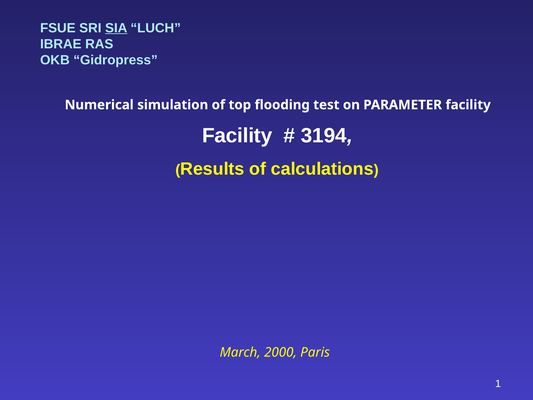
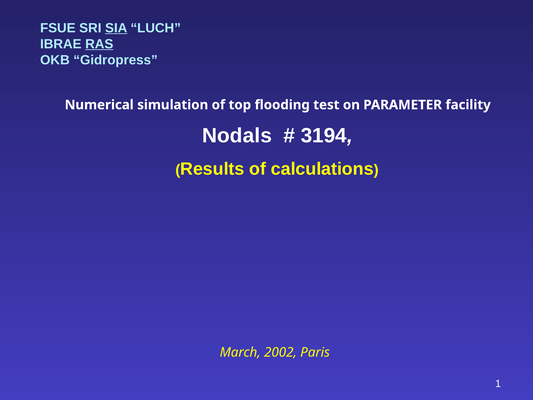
RAS underline: none -> present (99, 44)
Facility: Facility -> Nodals (237, 135)
2000: 2000 -> 2002 (280, 352)
